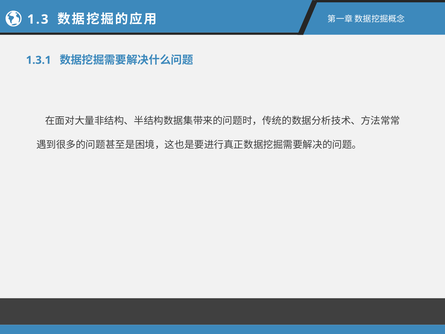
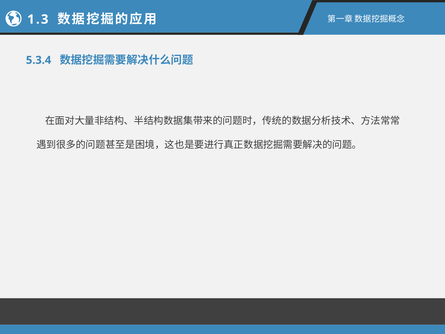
1.3.1: 1.3.1 -> 5.3.4 (39, 60)
